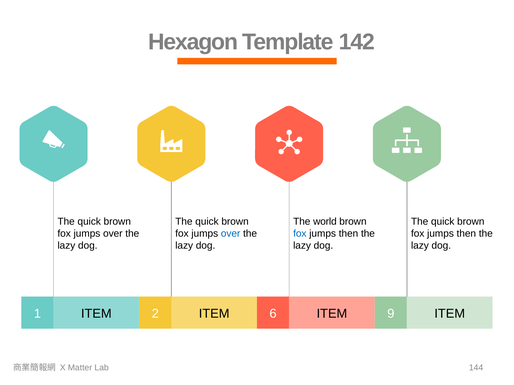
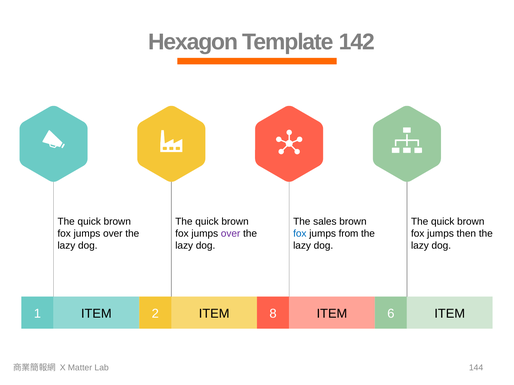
world: world -> sales (325, 222)
over colour: blue -> purple (231, 234)
then: then -> from (349, 234)
6: 6 -> 8 (273, 314)
9: 9 -> 6 (391, 314)
